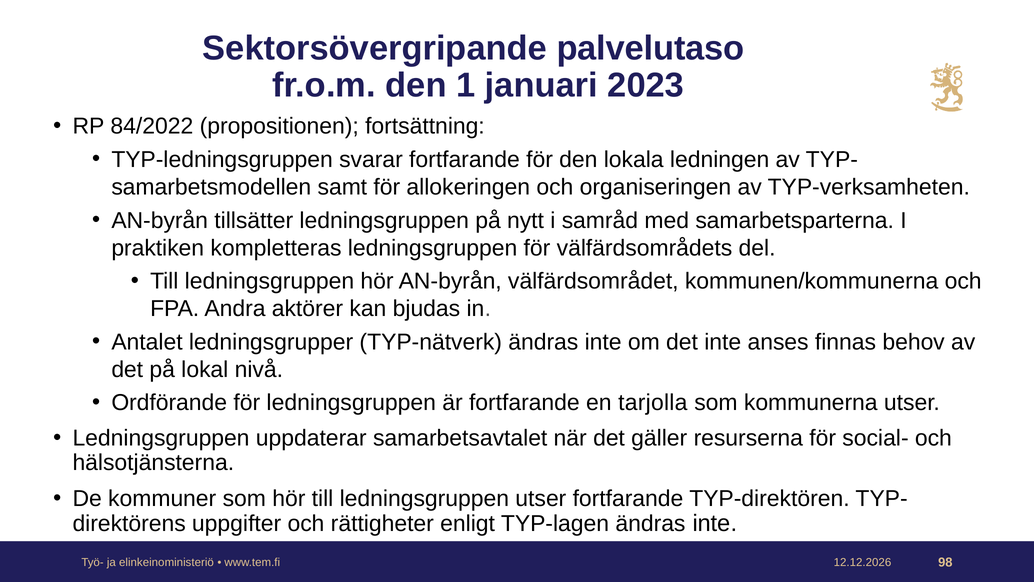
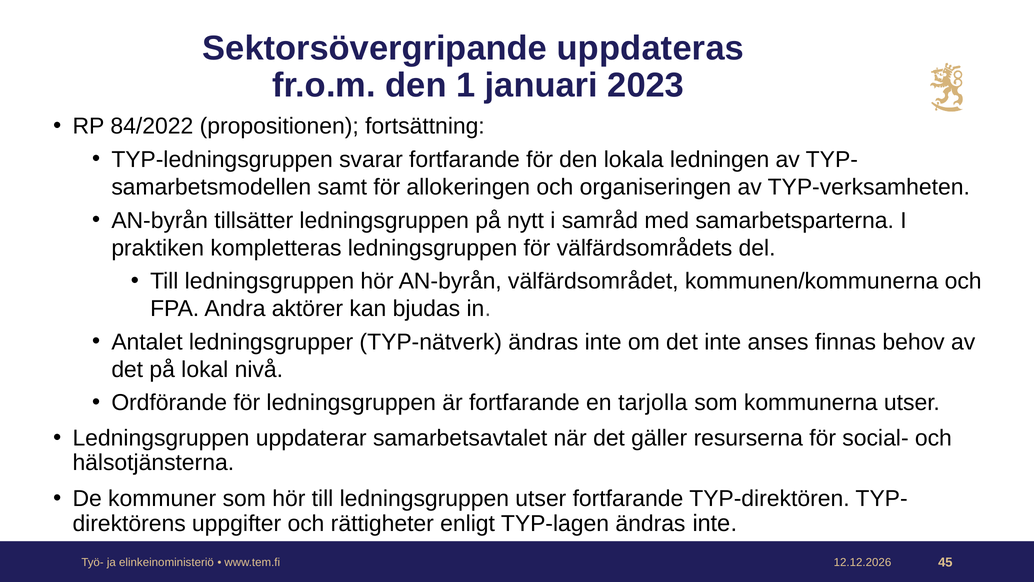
palvelutaso: palvelutaso -> uppdateras (650, 48)
98: 98 -> 45 (945, 562)
